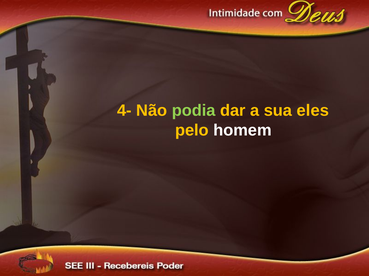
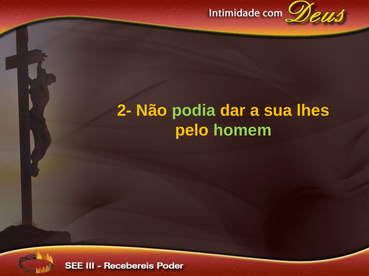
4-: 4- -> 2- (124, 111)
eles: eles -> lhes (313, 111)
homem colour: white -> light green (242, 131)
